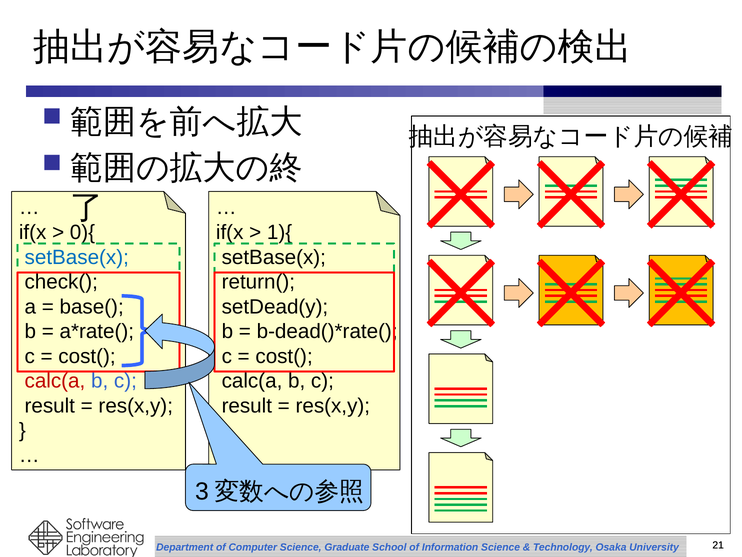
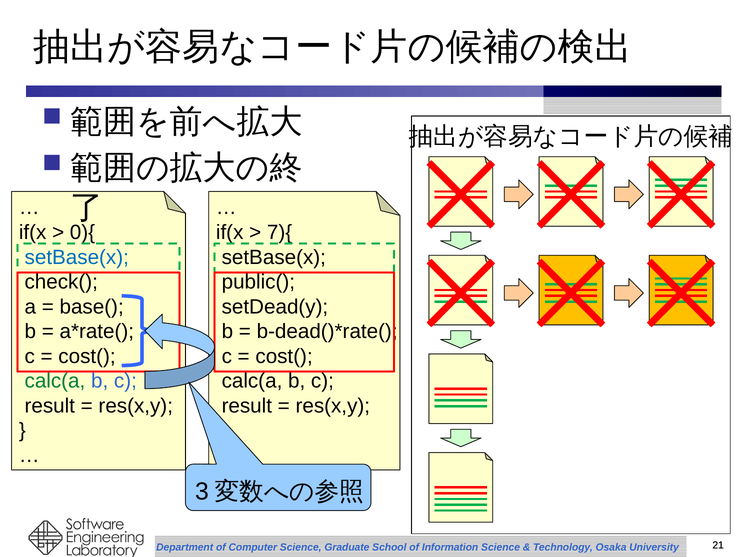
1){: 1){ -> 7){ (280, 232)
return(: return( -> public( (258, 282)
calc(a colour: red -> green (55, 381)
